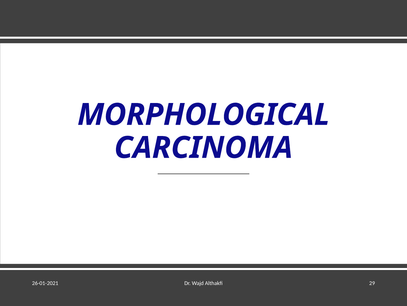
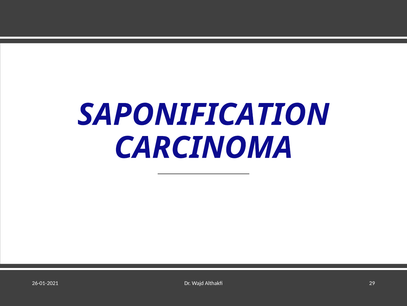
MORPHOLOGICAL: MORPHOLOGICAL -> SAPONIFICATION (203, 114)
